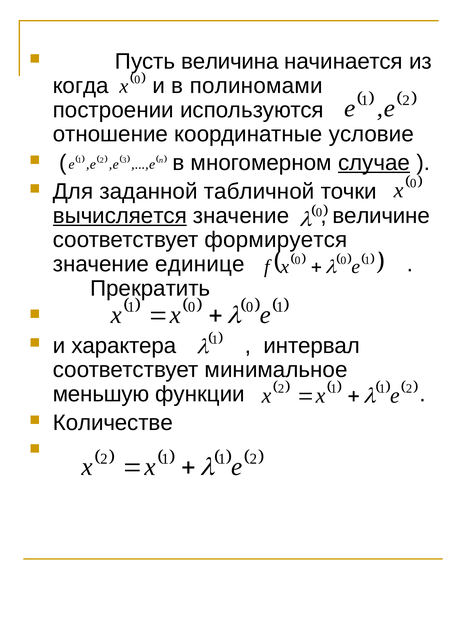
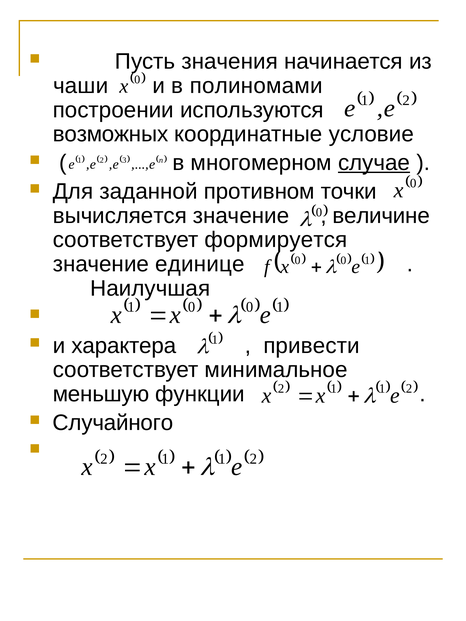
величина: величина -> значения (230, 62)
когда: когда -> чаши (81, 86)
отношение: отношение -> возможных (111, 134)
табличной: табличной -> противном (259, 192)
вычисляется underline: present -> none (120, 216)
Прекратить: Прекратить -> Наилучшая (150, 288)
интервал: интервал -> привести (312, 346)
Количестве: Количестве -> Случайного (113, 423)
